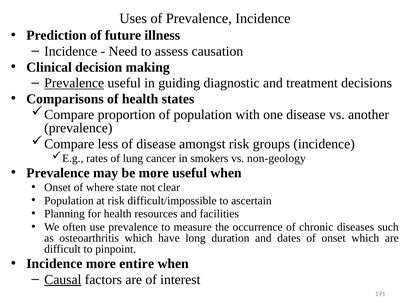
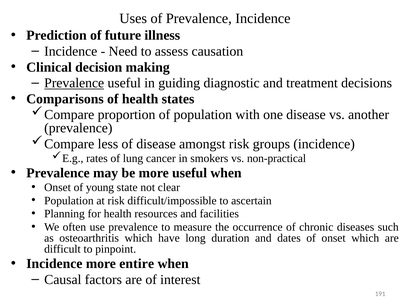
non-geology: non-geology -> non-practical (277, 158)
where: where -> young (100, 187)
Causal underline: present -> none (63, 279)
